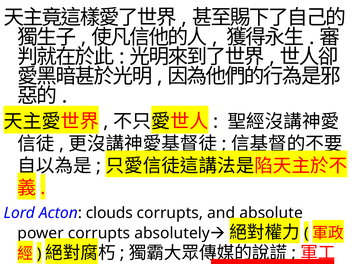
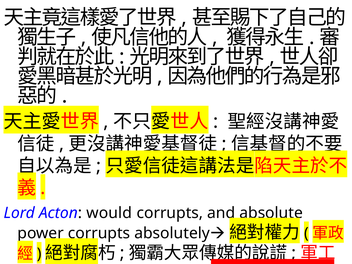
clouds: clouds -> would (109, 213)
